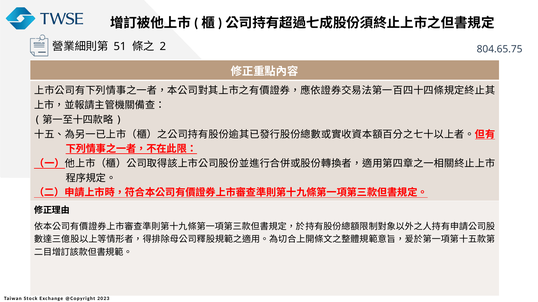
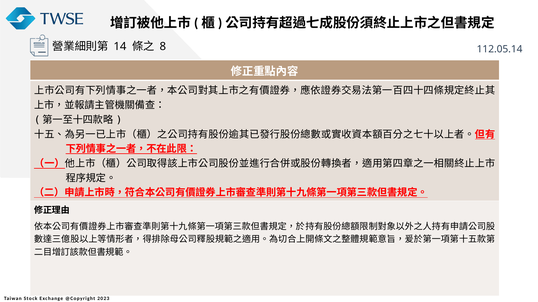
51: 51 -> 14 (120, 47)
2: 2 -> 8 (163, 47)
804.65.75: 804.65.75 -> 112.05.14 (500, 49)
